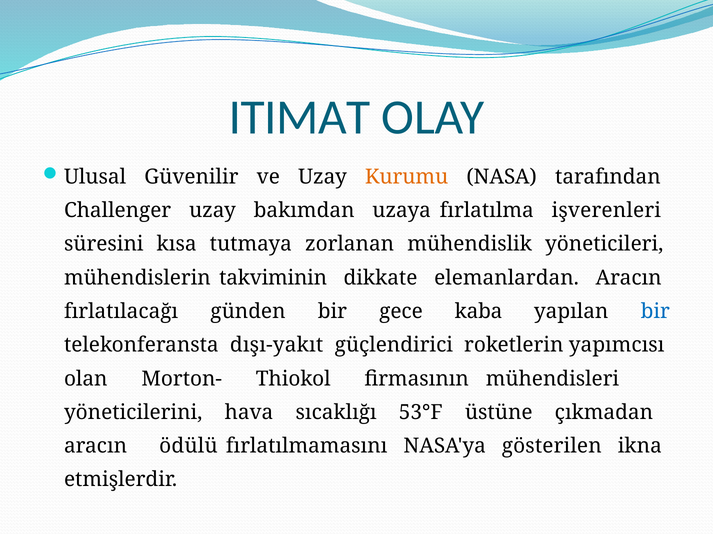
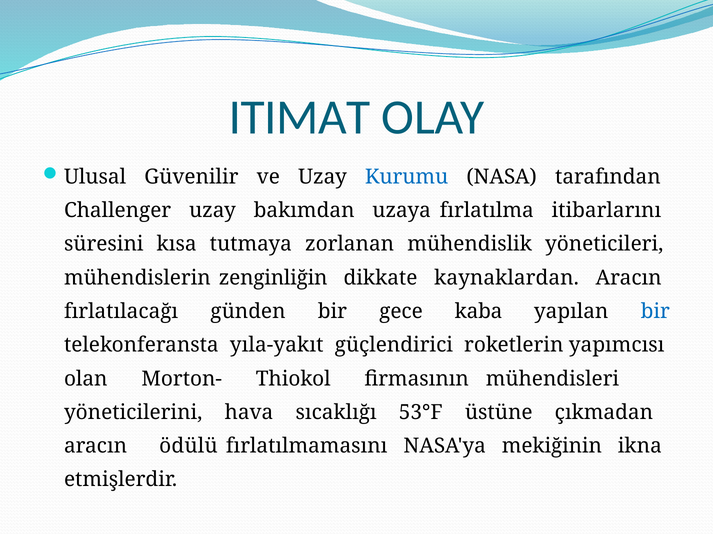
Kurumu colour: orange -> blue (407, 177)
işverenleri: işverenleri -> itibarlarını (606, 211)
takviminin: takviminin -> zenginliğin (273, 278)
elemanlardan: elemanlardan -> kaynaklardan (507, 278)
dışı-yakıt: dışı-yakıt -> yıla-yakıt (277, 346)
gösterilen: gösterilen -> mekiğinin (552, 447)
